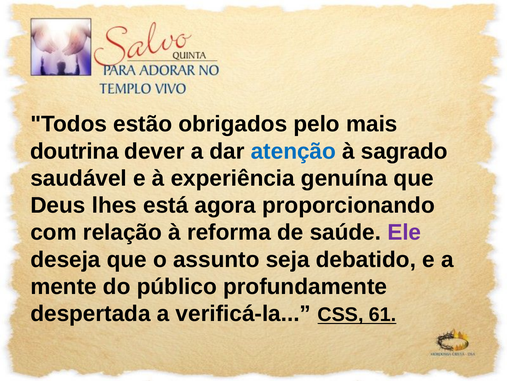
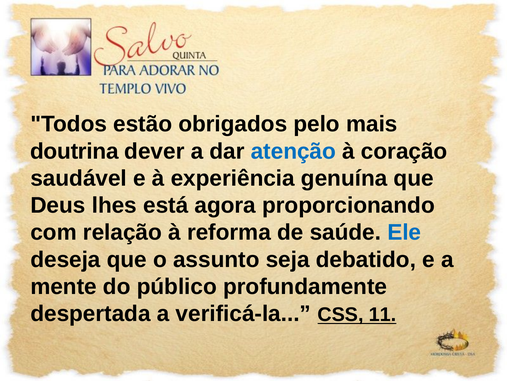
sagrado: sagrado -> coração (404, 151)
Ele colour: purple -> blue (404, 232)
61: 61 -> 11 (383, 314)
